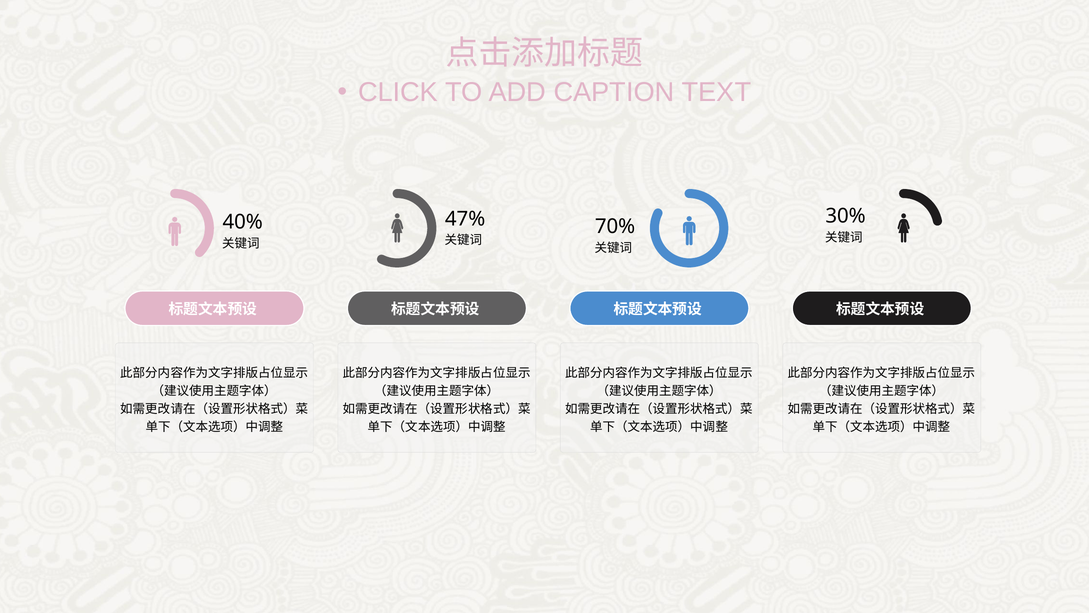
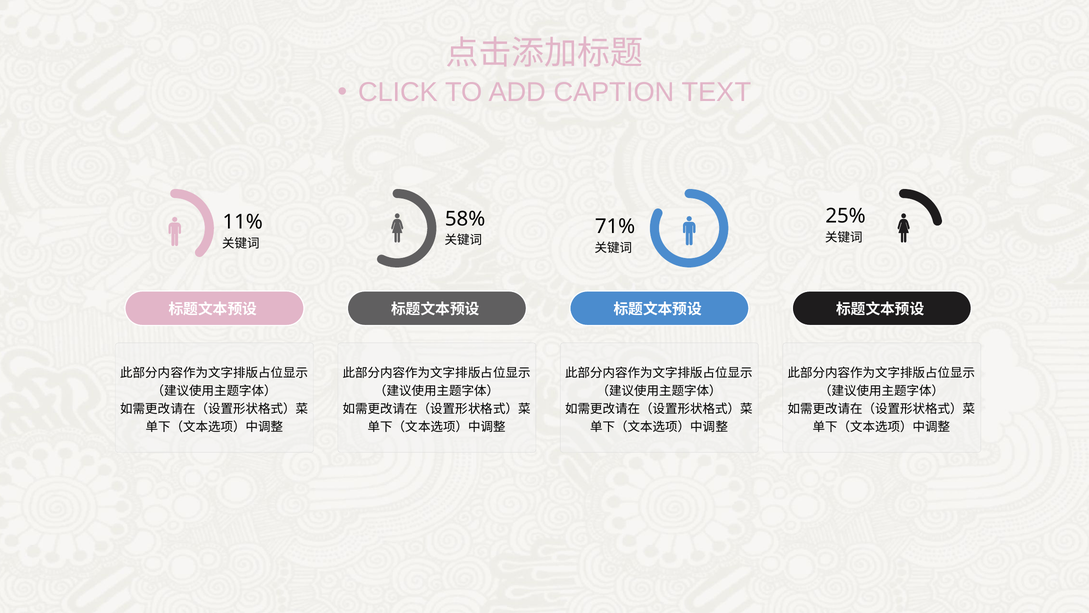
30%: 30% -> 25% (846, 216)
47%: 47% -> 58% (465, 219)
40%: 40% -> 11% (243, 222)
70%: 70% -> 71% (615, 227)
